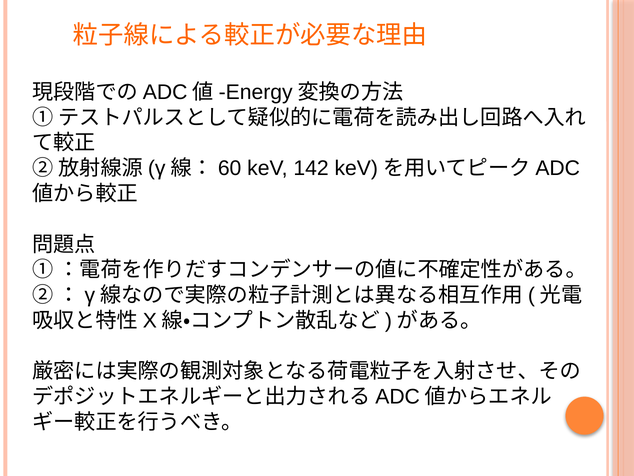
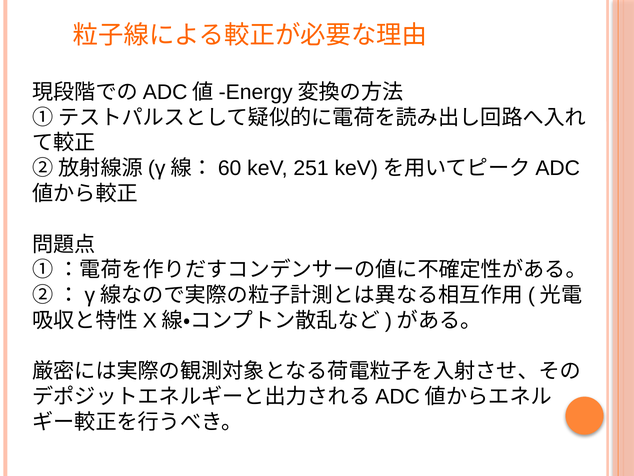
142: 142 -> 251 (311, 168)
